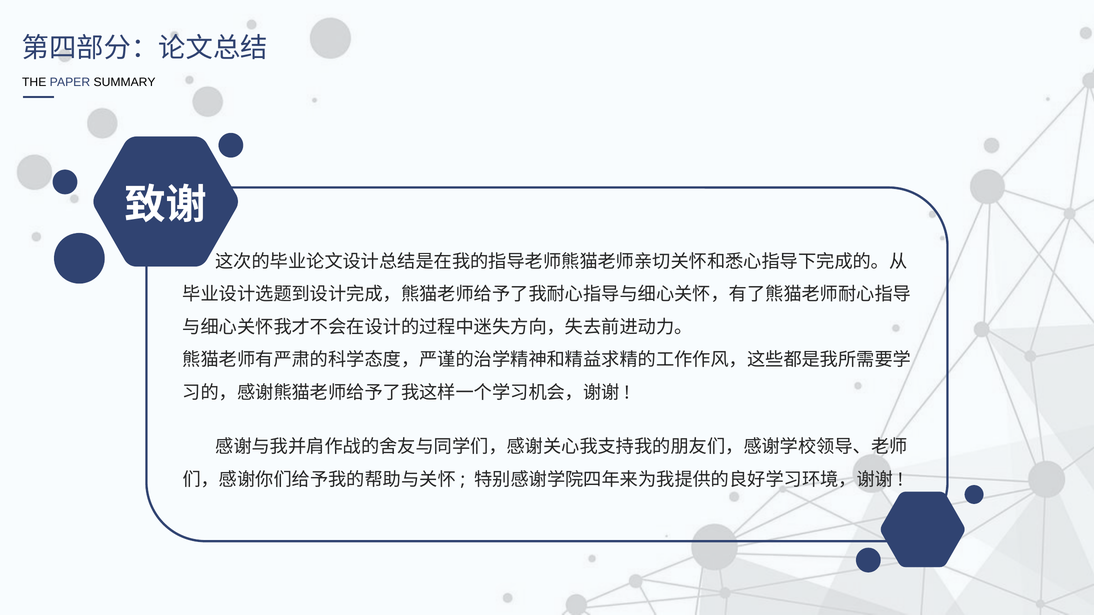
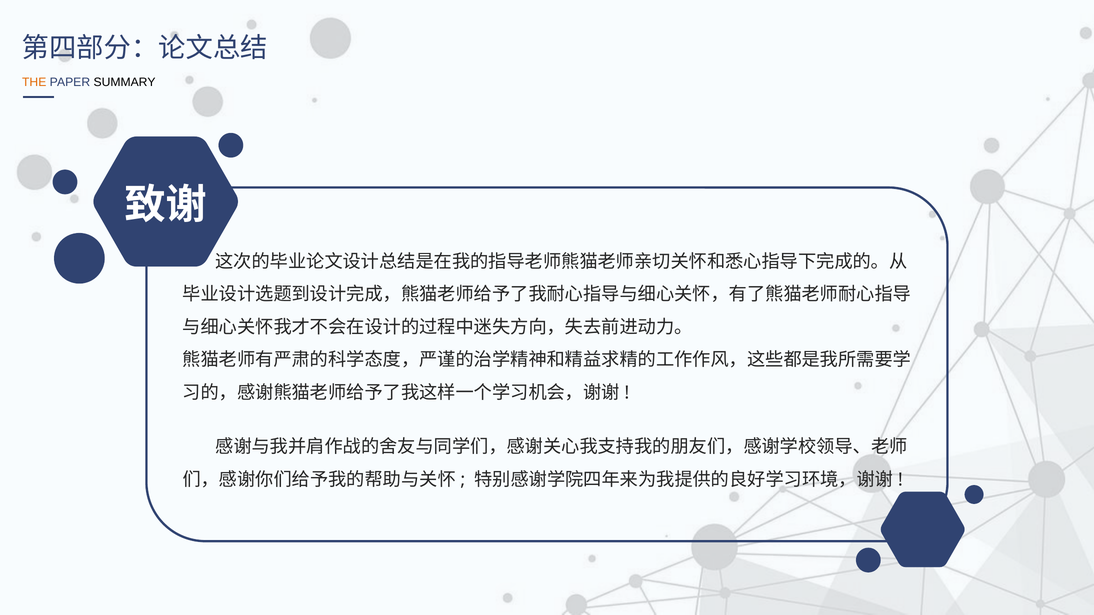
THE colour: black -> orange (34, 82)
